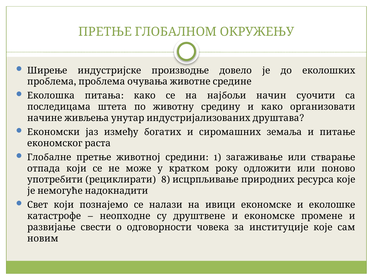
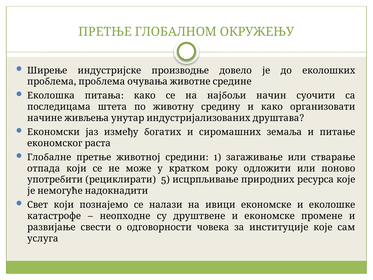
8: 8 -> 5 (165, 180)
новим: новим -> услуга (43, 238)
